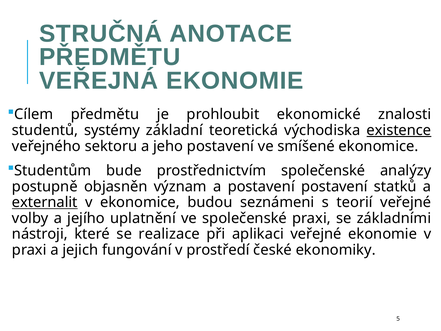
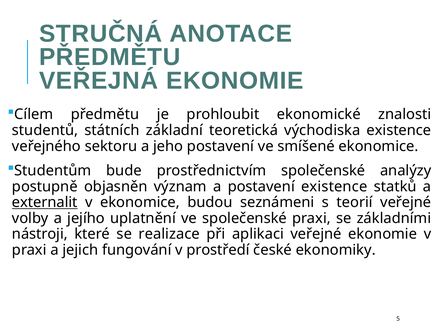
systémy: systémy -> státních (112, 130)
existence underline: present -> none (399, 130)
postavení postavení: postavení -> existence (334, 186)
